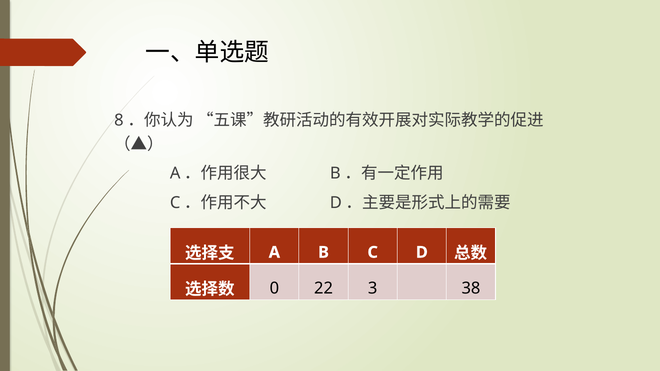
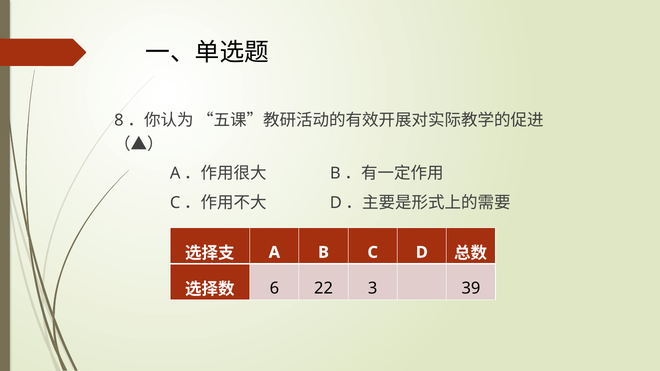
0: 0 -> 6 (274, 288)
38: 38 -> 39 (471, 288)
